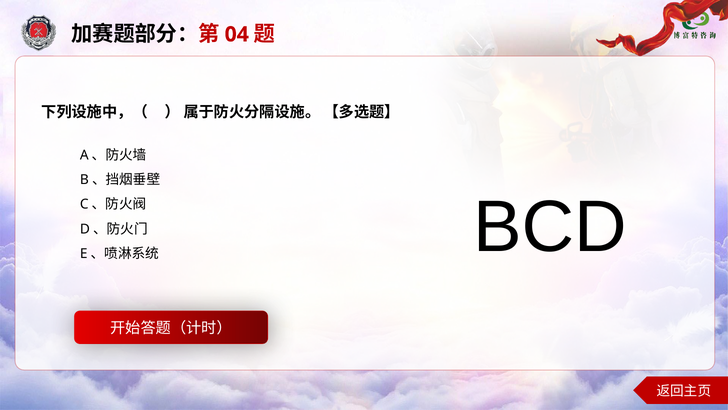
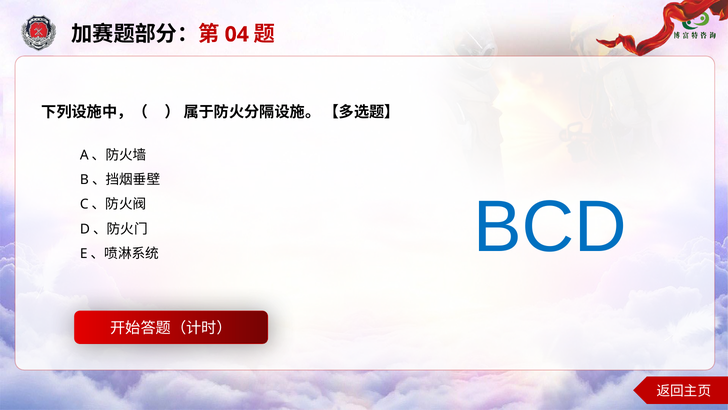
BCD colour: black -> blue (550, 227)
